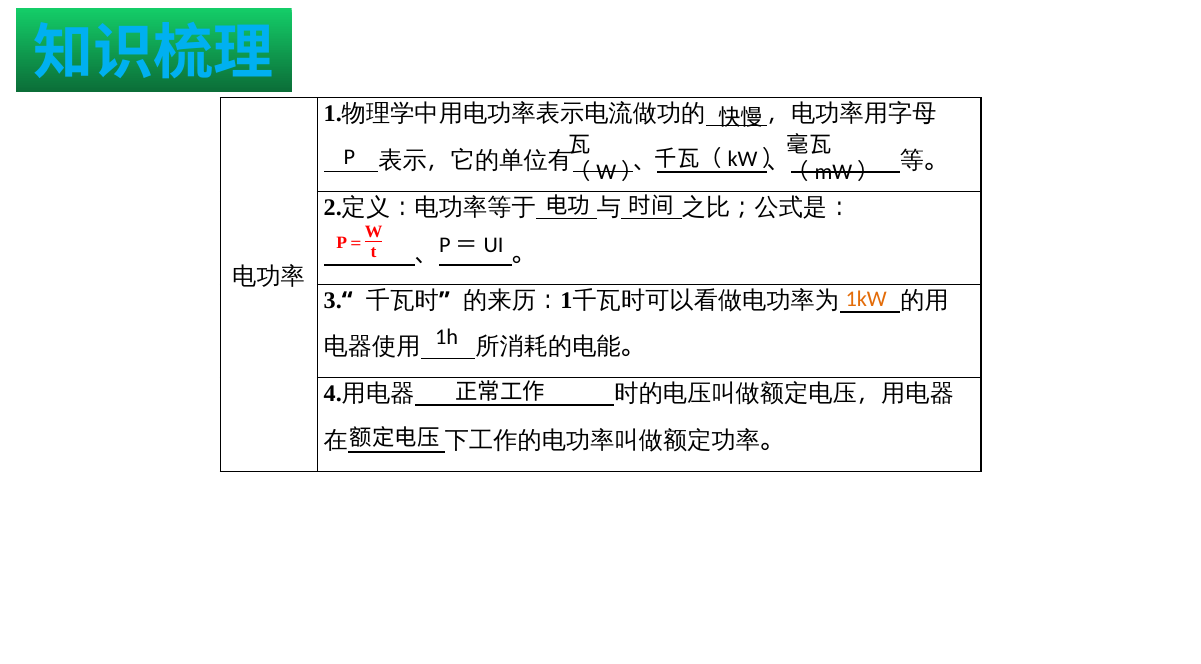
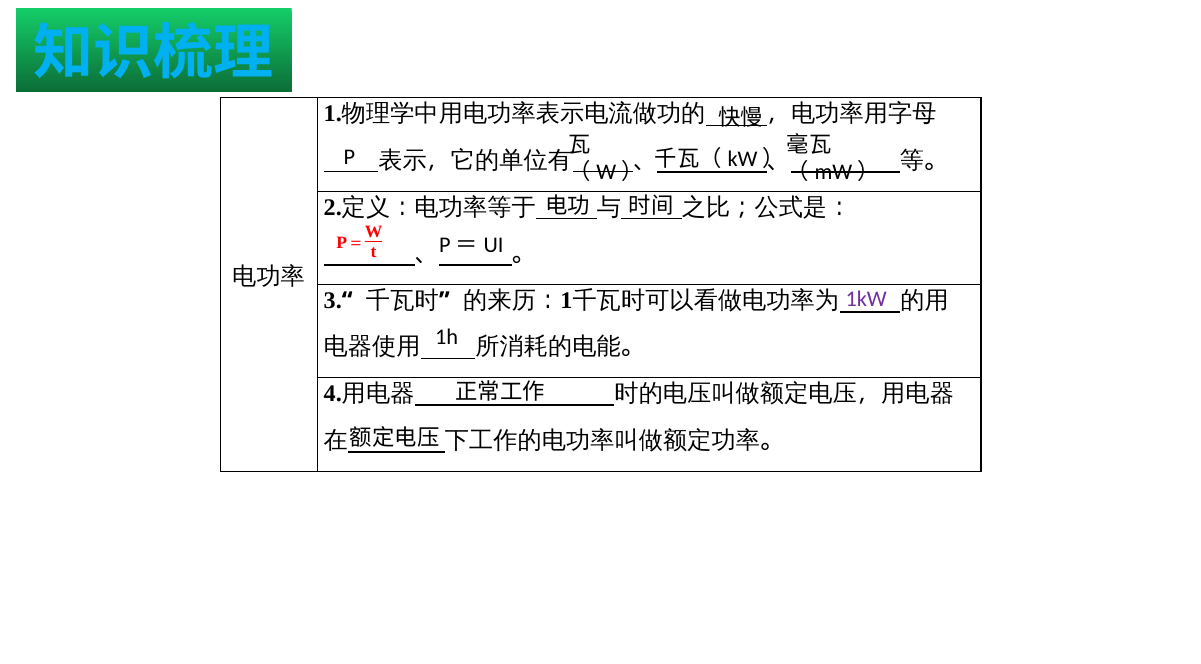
1kW colour: orange -> purple (866, 299)
